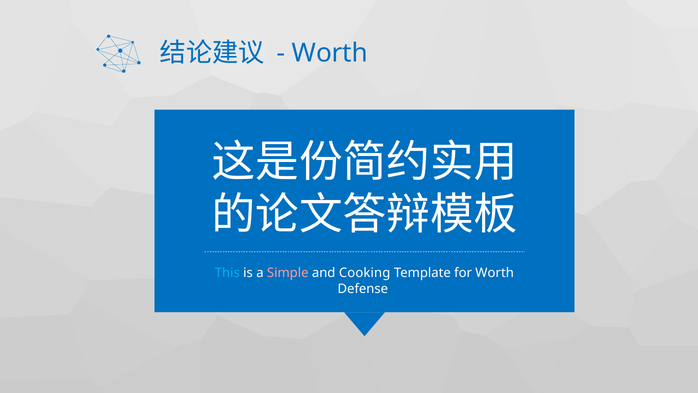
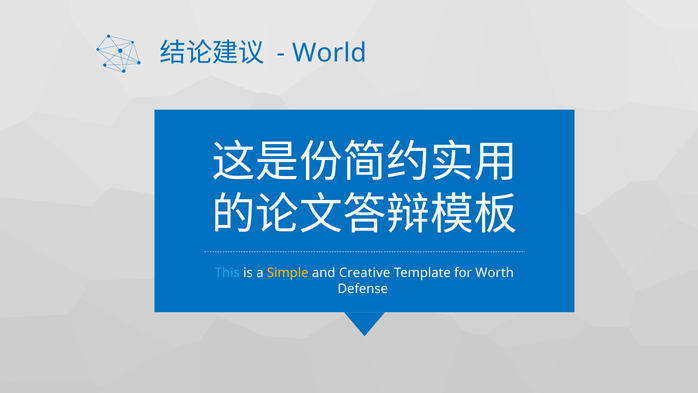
Worth: Worth -> World (330, 53)
Simple colour: pink -> yellow (288, 273)
Cooking: Cooking -> Creative (365, 273)
